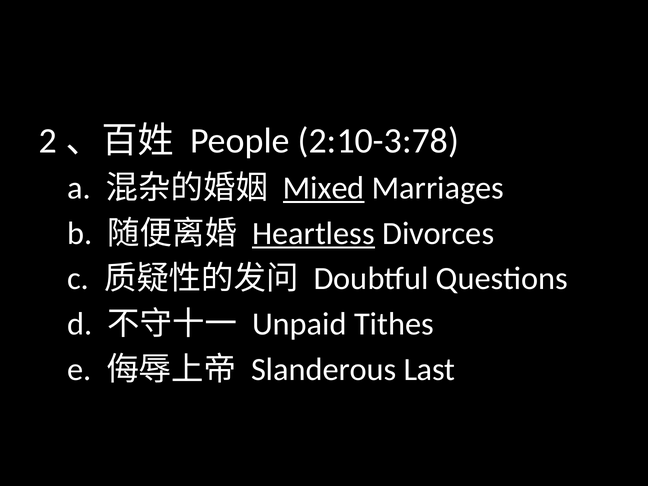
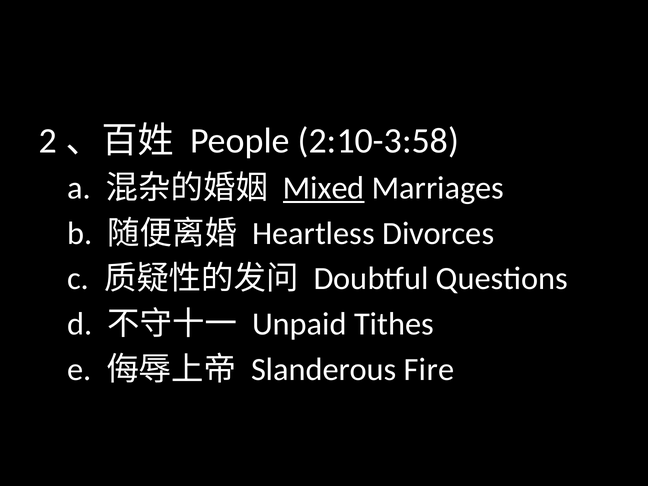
2:10-3:78: 2:10-3:78 -> 2:10-3:58 (378, 141)
Heartless underline: present -> none (313, 233)
Last: Last -> Fire (429, 369)
